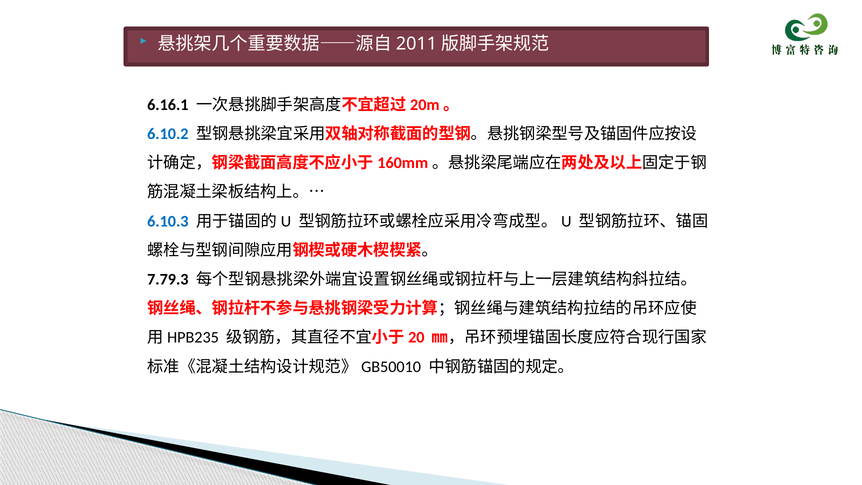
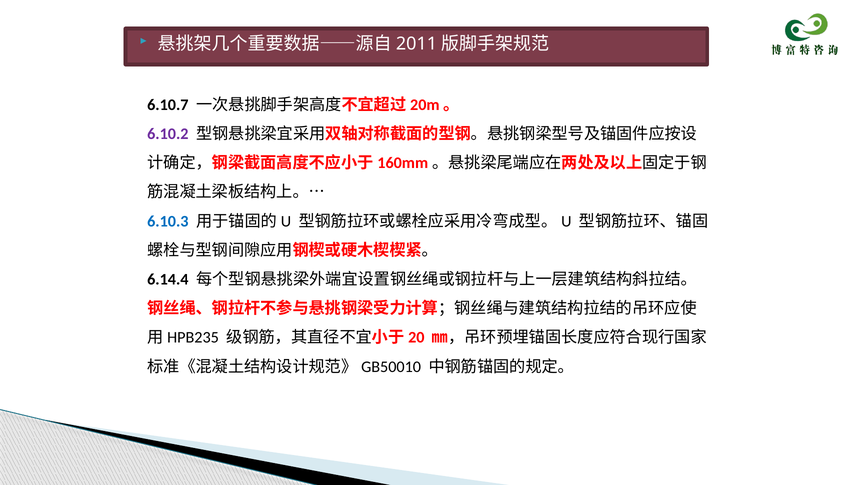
6.16.1: 6.16.1 -> 6.10.7 (168, 105)
6.10.2 colour: blue -> purple (168, 134)
7.79.3: 7.79.3 -> 6.14.4 (168, 279)
